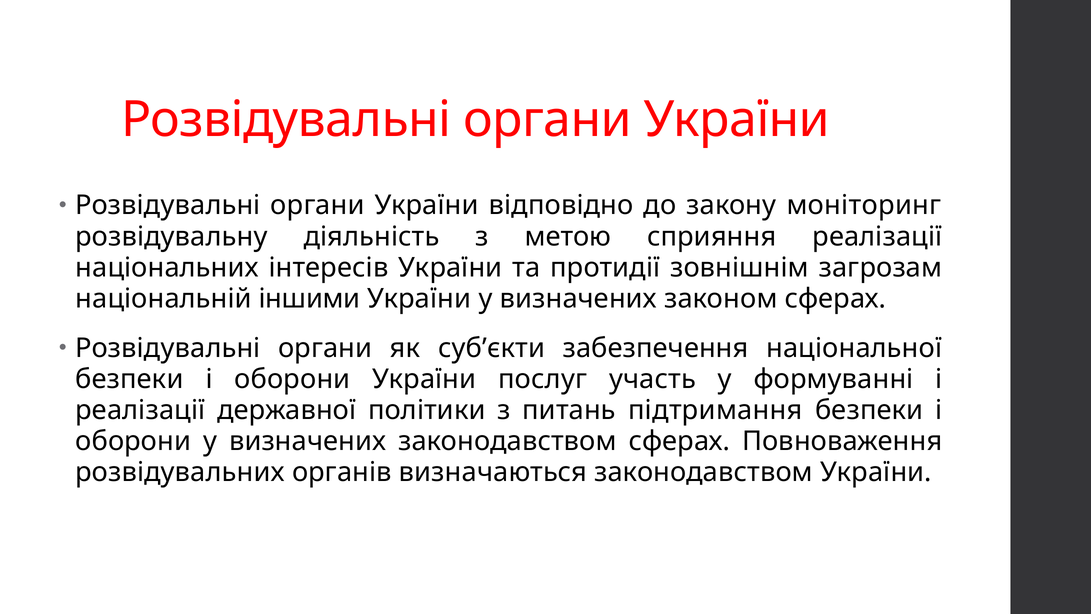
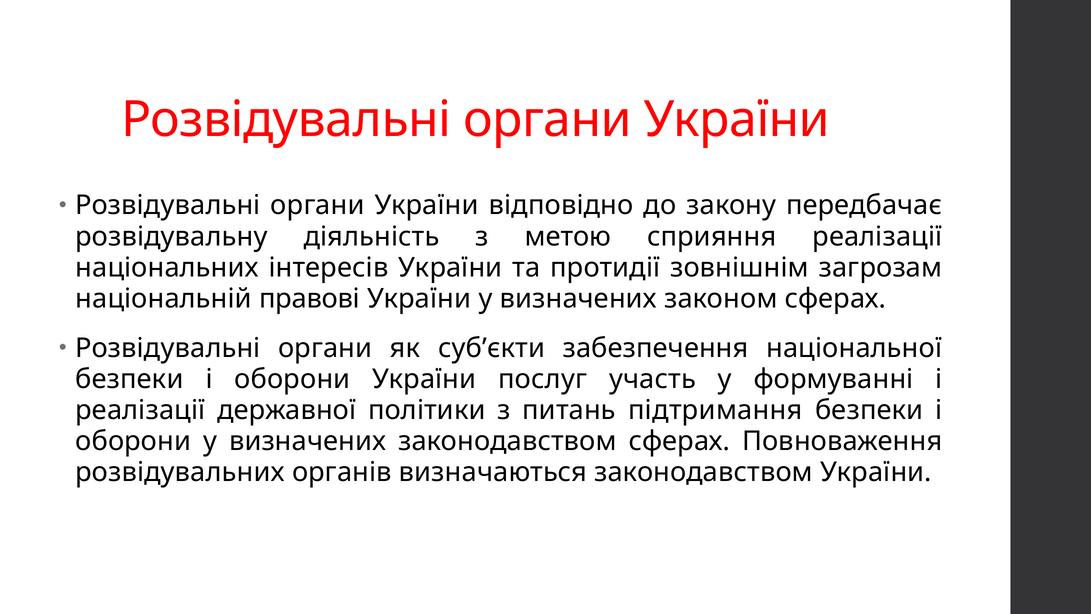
моніторинг: моніторинг -> передбачає (864, 205)
іншими: іншими -> правові (310, 299)
